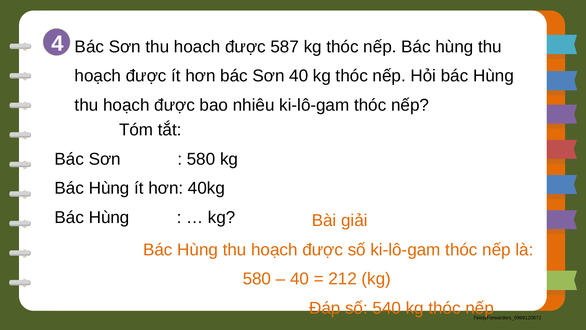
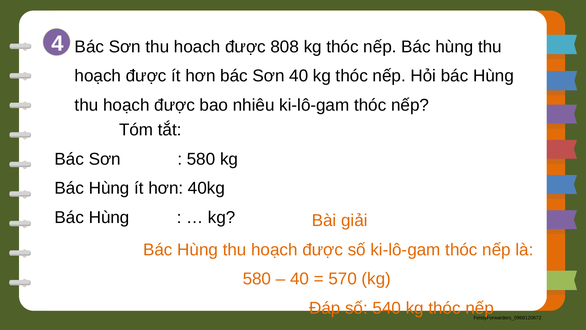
587: 587 -> 808 (285, 47)
212: 212 -> 570 (343, 279)
